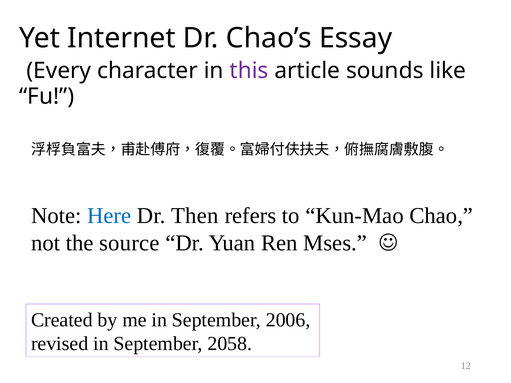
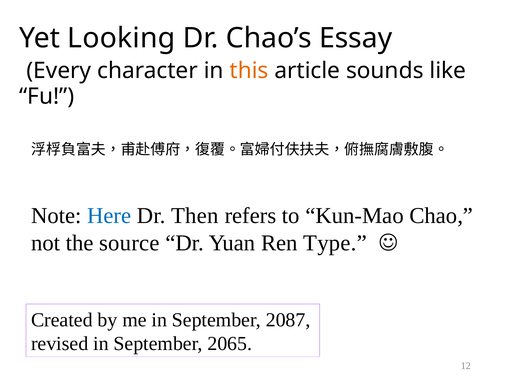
Internet: Internet -> Looking (121, 38)
this colour: purple -> orange (249, 71)
Mses: Mses -> Type (335, 243)
2006: 2006 -> 2087 (288, 320)
2058: 2058 -> 2065 (230, 344)
